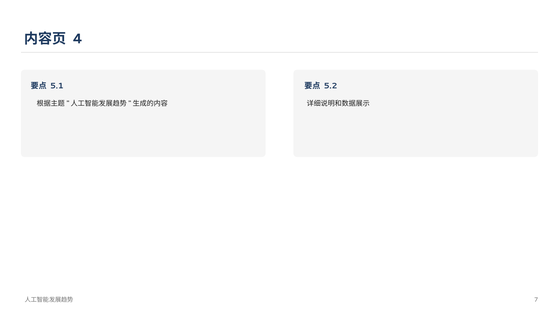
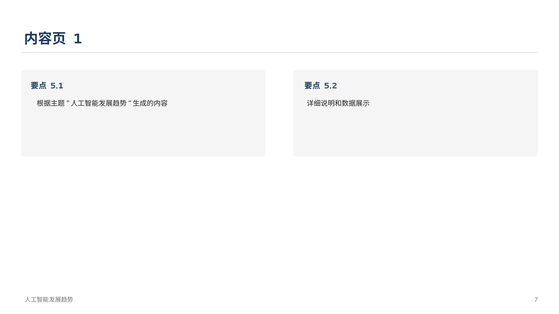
4: 4 -> 1 (78, 39)
